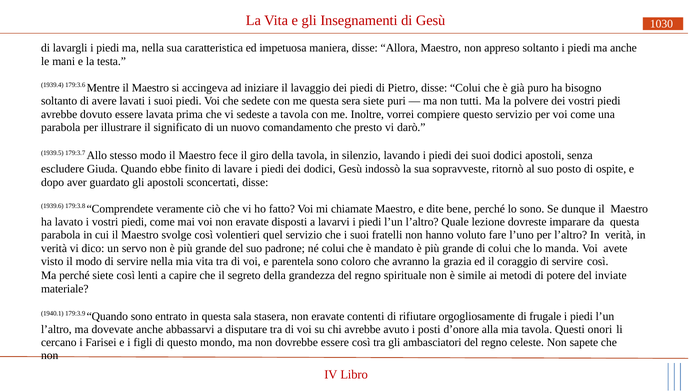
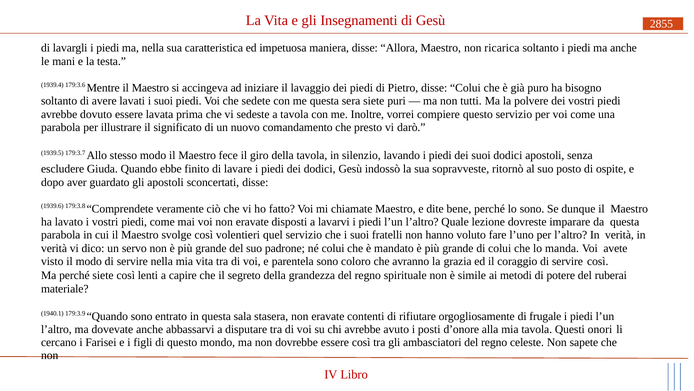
1030: 1030 -> 2855 (661, 24)
appreso: appreso -> ricarica (502, 48)
inviate: inviate -> ruberai (611, 275)
